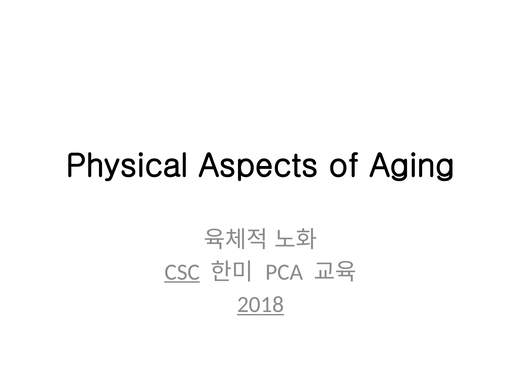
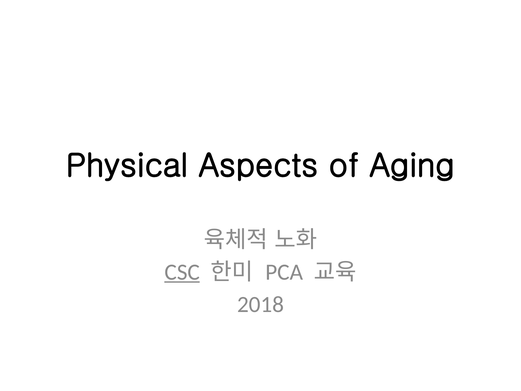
2018 underline: present -> none (260, 304)
